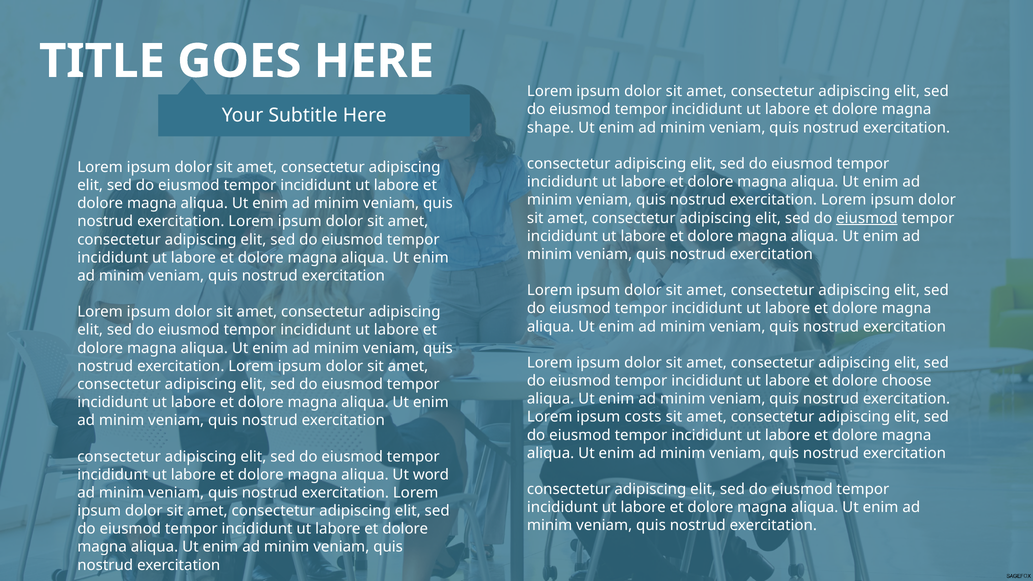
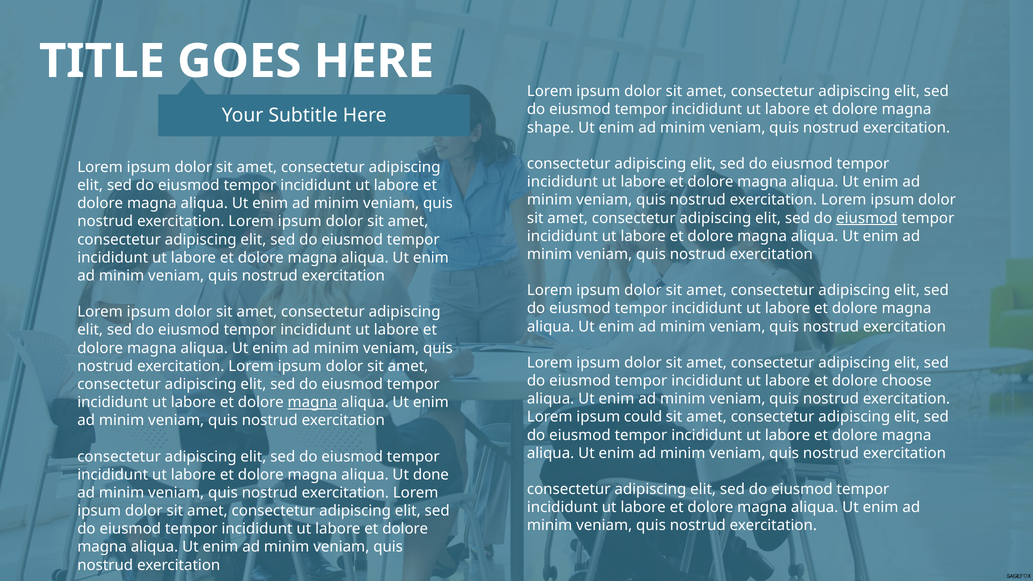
magna underline: none -> present (312, 402)
costs: costs -> could (643, 417)
word: word -> done (431, 475)
